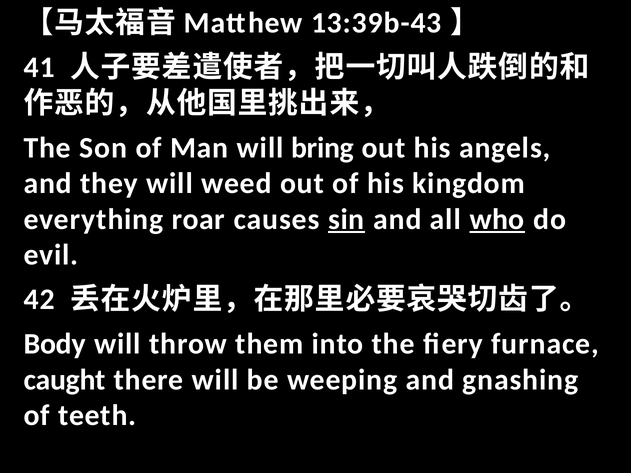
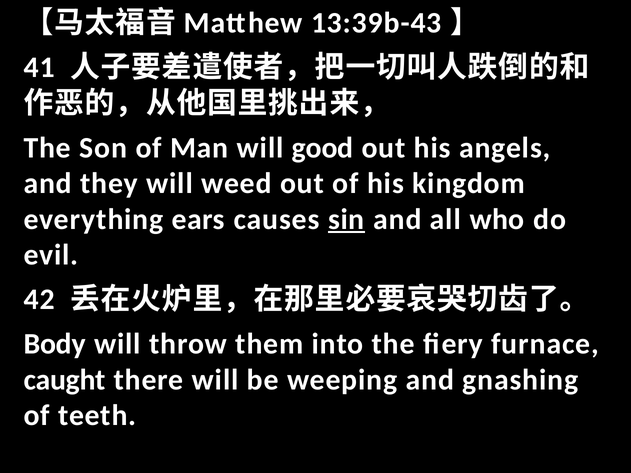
bring: bring -> good (323, 148)
roar: roar -> ears (198, 219)
who underline: present -> none (497, 219)
